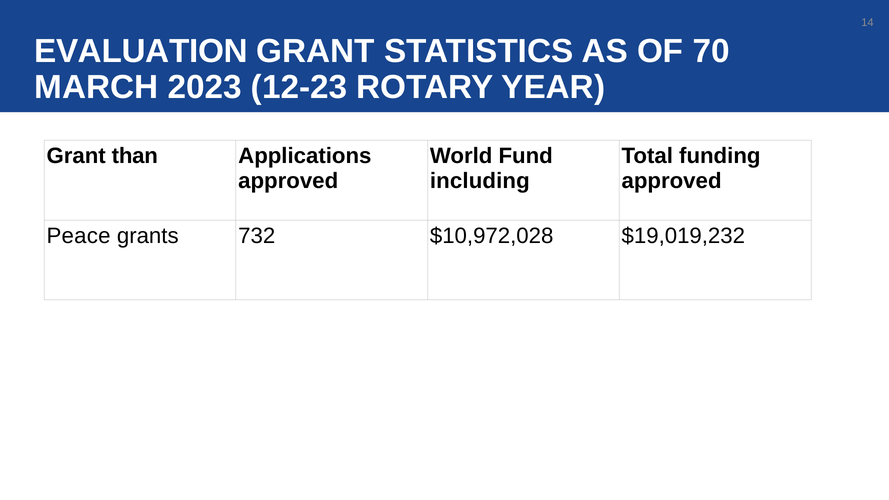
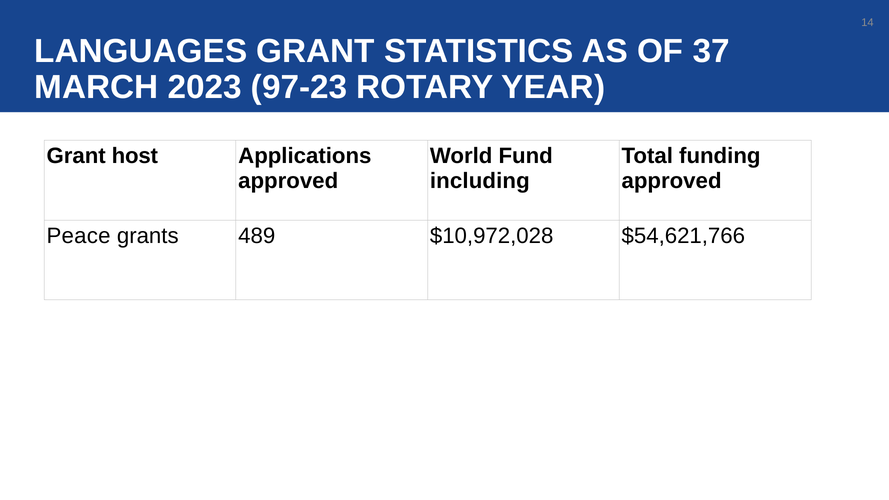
EVALUATION: EVALUATION -> LANGUAGES (141, 51)
70: 70 -> 37 (711, 51)
12-23: 12-23 -> 97-23 (299, 87)
than: than -> host (135, 156)
732: 732 -> 489 (257, 236)
$19,019,232: $19,019,232 -> $54,621,766 (683, 236)
